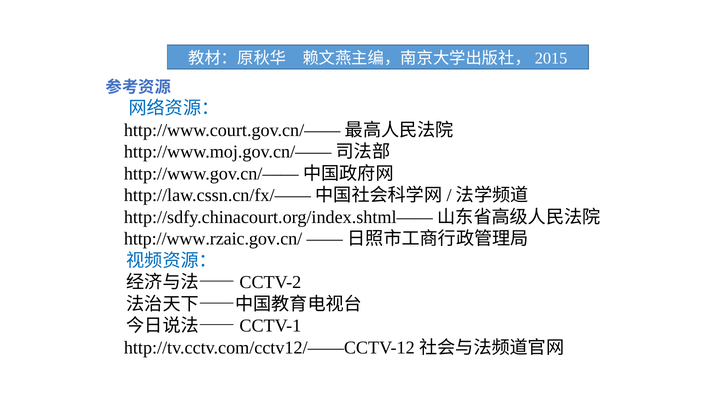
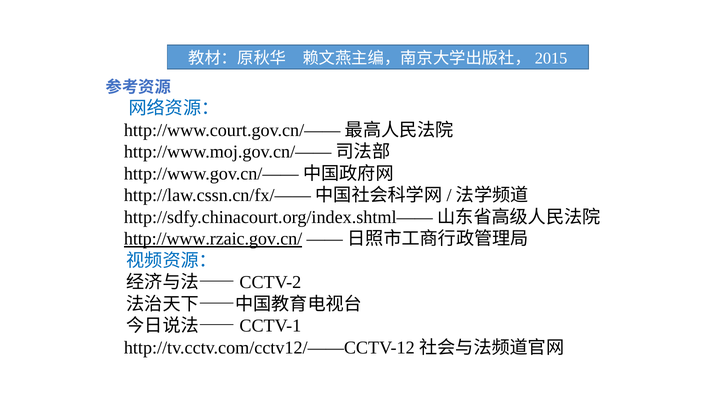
http://www.rzaic.gov.cn/ underline: none -> present (213, 239)
